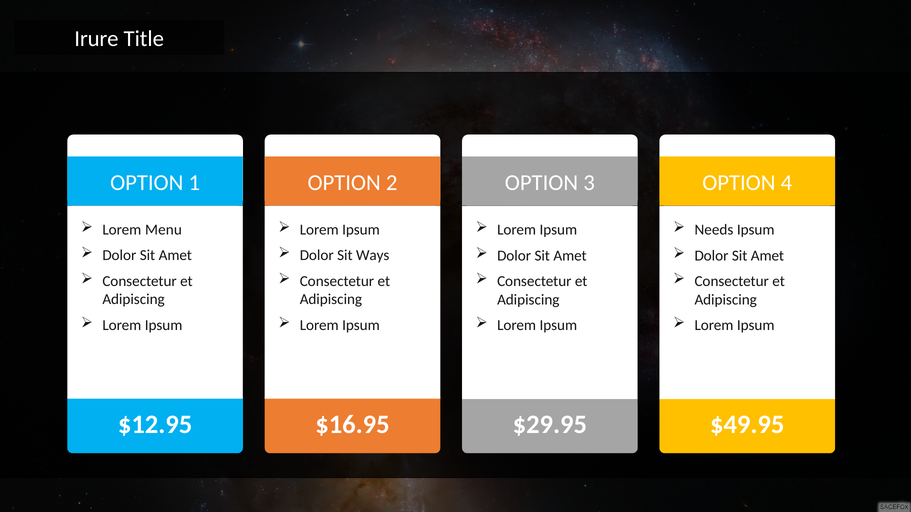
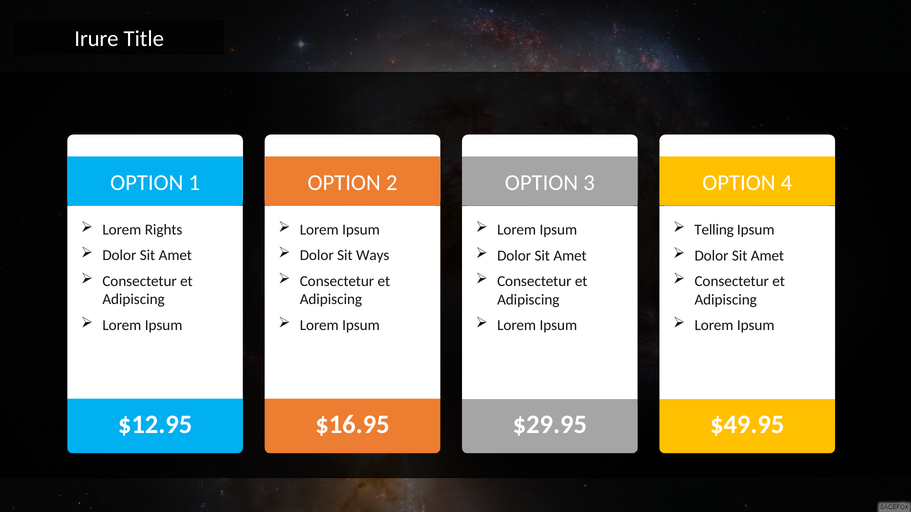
Menu: Menu -> Rights (164, 230)
Needs: Needs -> Telling (714, 230)
